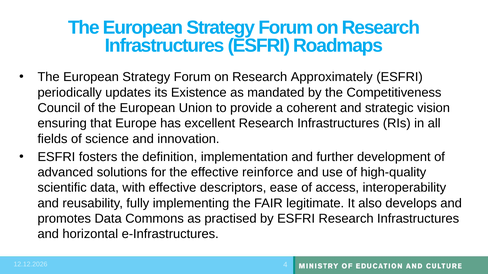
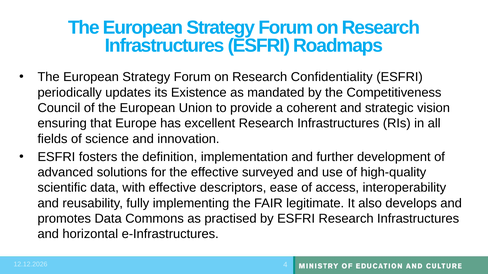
Approximately: Approximately -> Confidentiality (332, 77)
reinforce: reinforce -> surveyed (268, 173)
